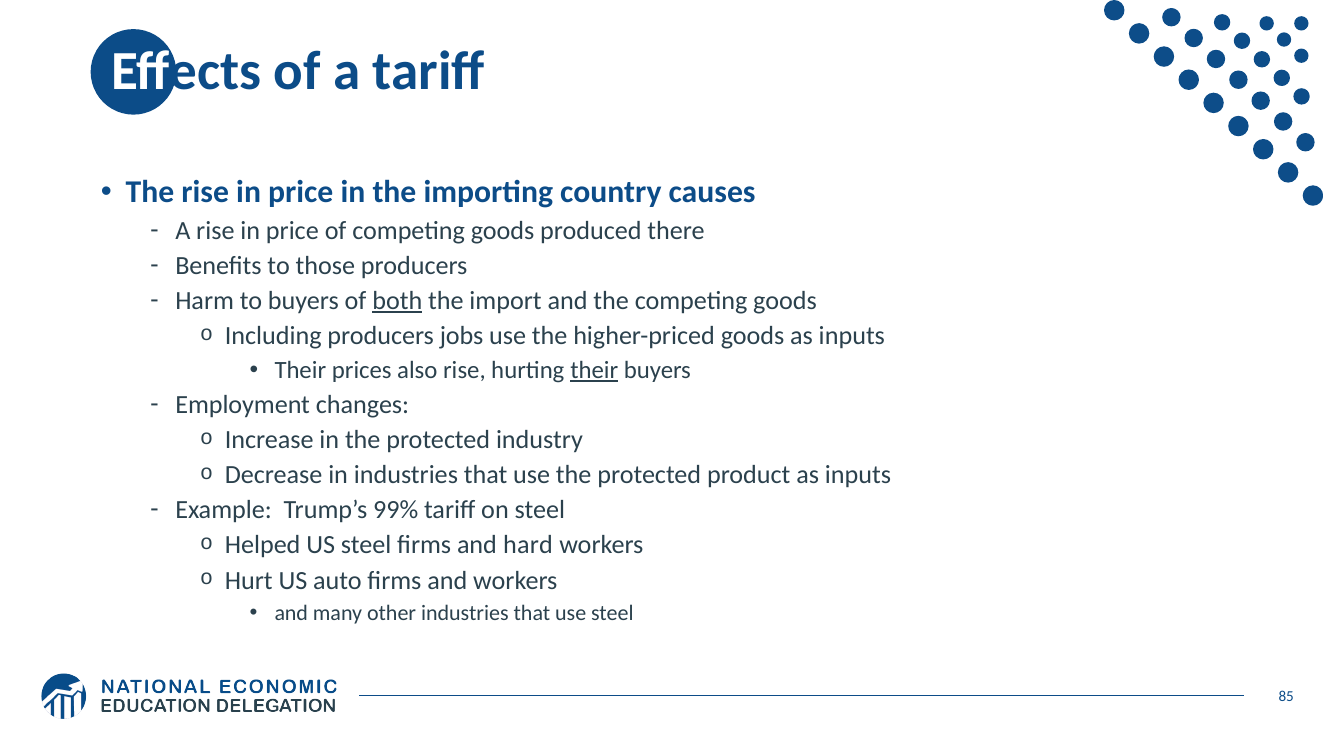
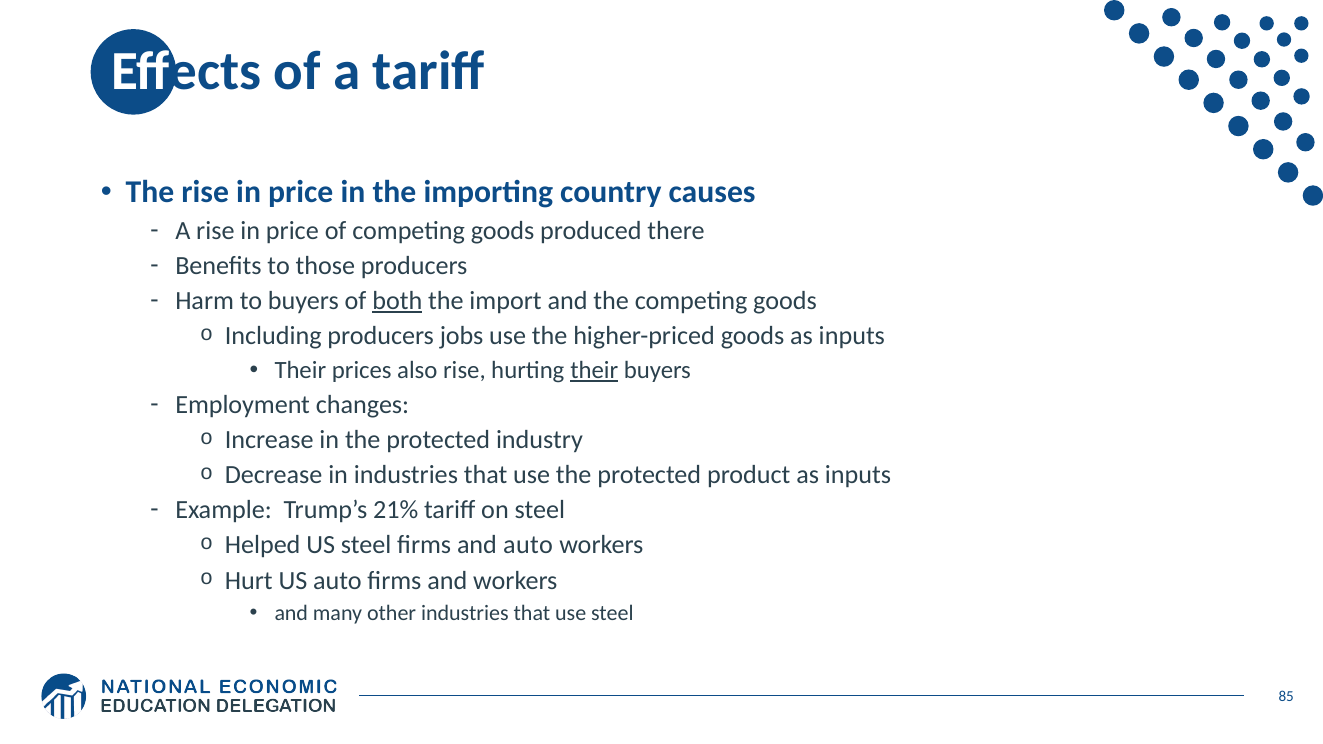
99%: 99% -> 21% (396, 510)
and hard: hard -> auto (528, 545)
